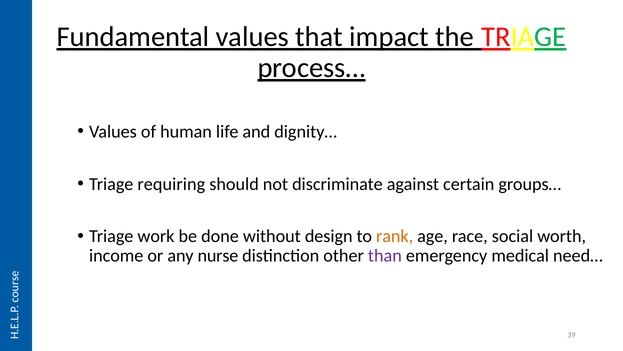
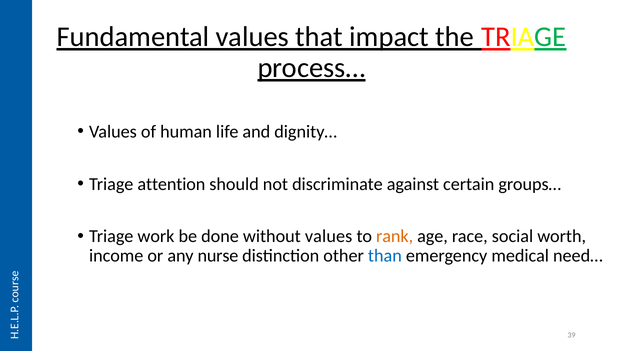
requiring: requiring -> attention (171, 184)
without design: design -> values (329, 236)
than colour: purple -> blue (385, 256)
